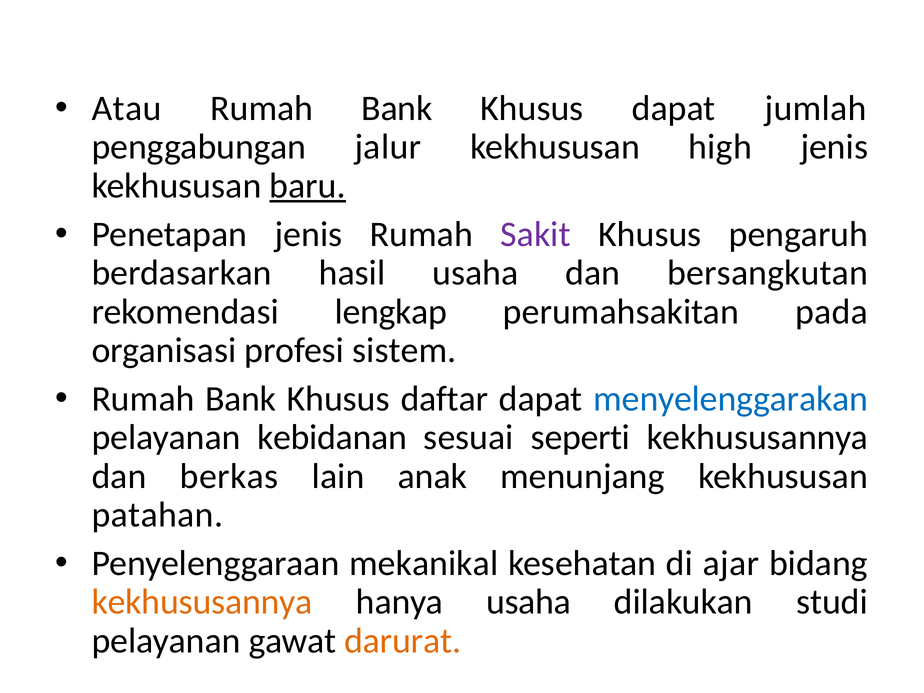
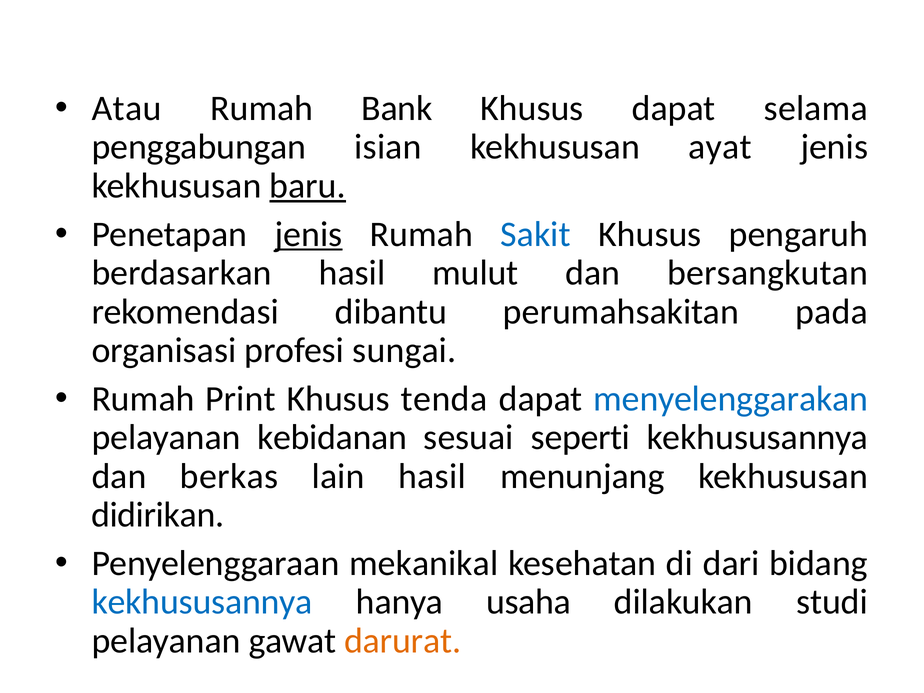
jumlah: jumlah -> selama (816, 108)
jalur: jalur -> isian (388, 147)
high: high -> ayat (720, 147)
jenis underline: none -> present (309, 234)
Sakit colour: purple -> blue (536, 234)
hasil usaha: usaha -> mulut (475, 273)
lengkap: lengkap -> dibantu (391, 312)
sistem: sistem -> sungai (404, 350)
Bank: Bank -> Print (240, 399)
daftar: daftar -> tenda (444, 399)
lain anak: anak -> hasil (432, 476)
patahan: patahan -> didirikan (158, 515)
ajar: ajar -> dari (731, 563)
kekhususannya colour: orange -> blue (202, 602)
